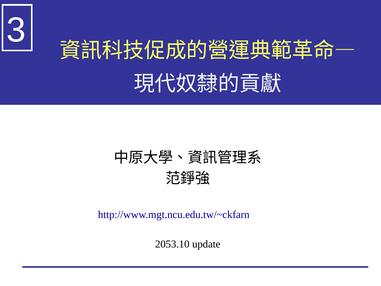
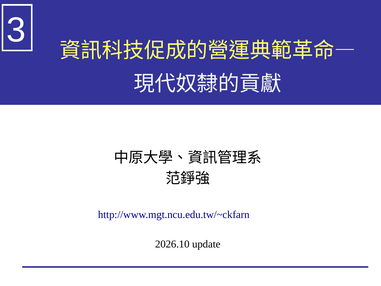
2053.10: 2053.10 -> 2026.10 (172, 244)
